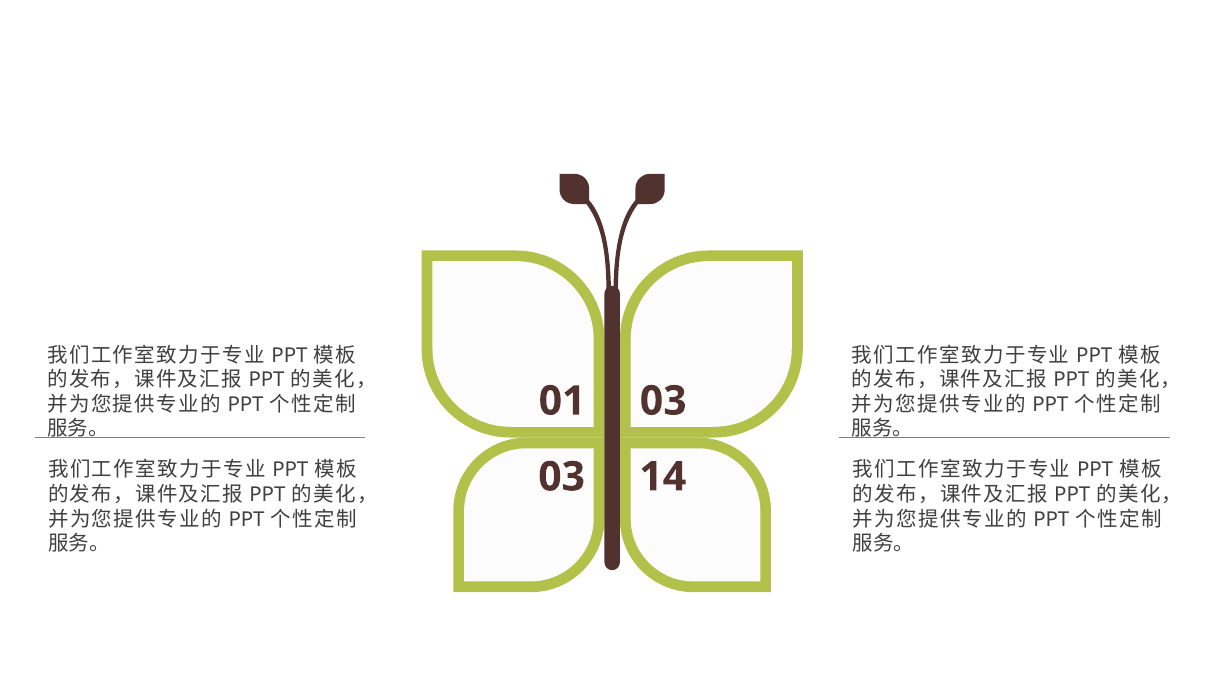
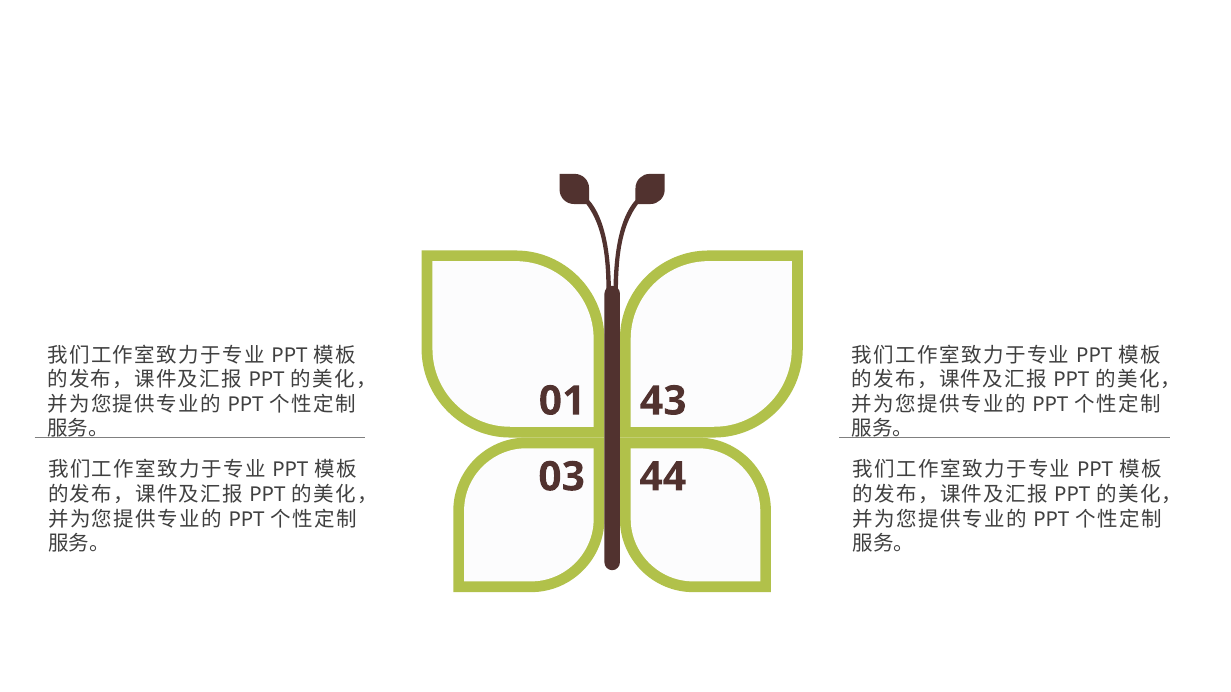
01 03: 03 -> 43 (663, 401)
14: 14 -> 44 (663, 477)
